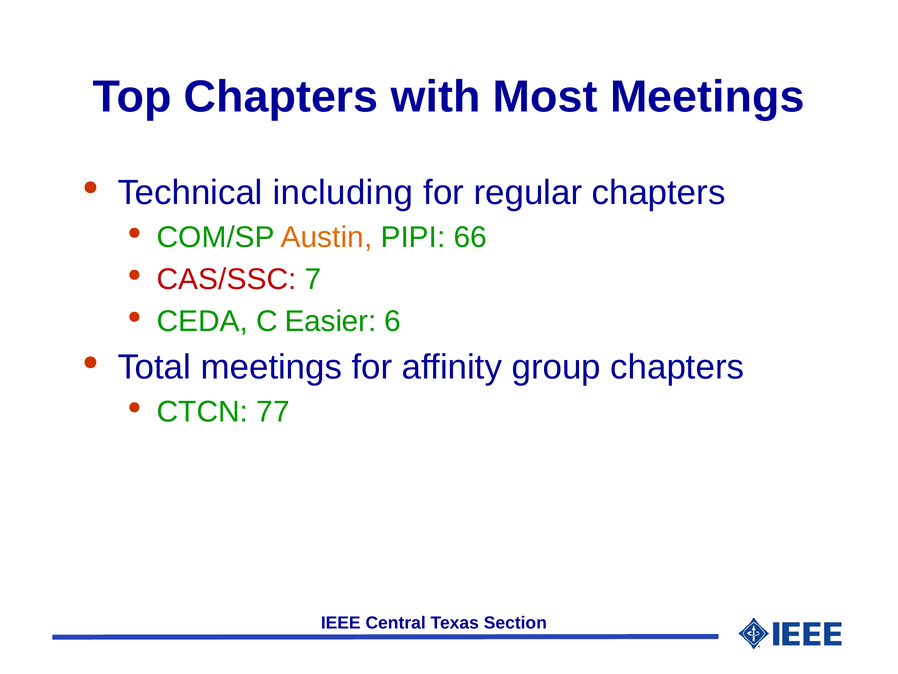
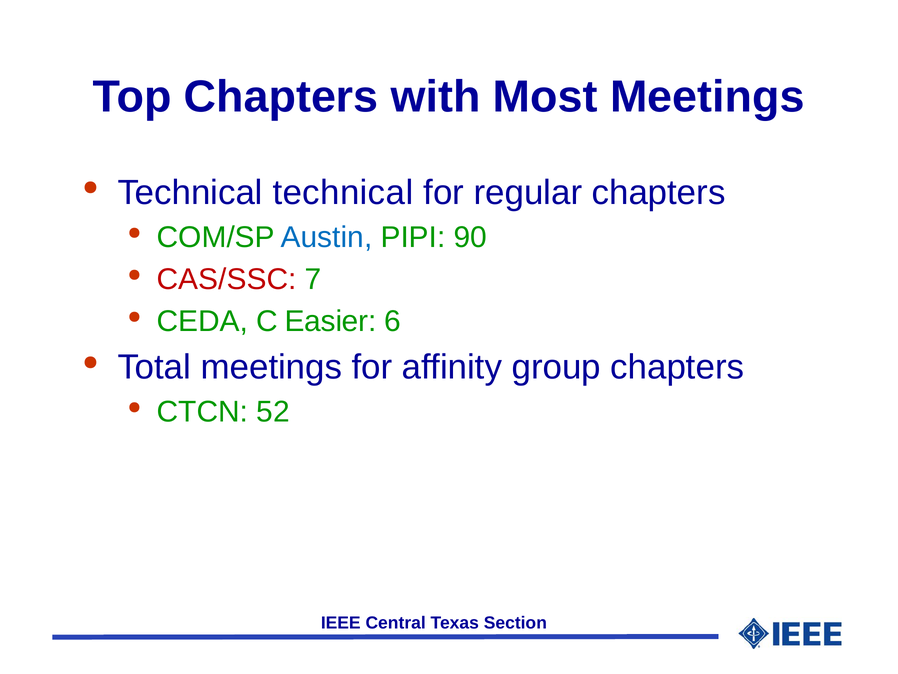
Technical including: including -> technical (343, 193)
Austin colour: orange -> blue (327, 237)
66: 66 -> 90 (470, 237)
77: 77 -> 52 (273, 412)
